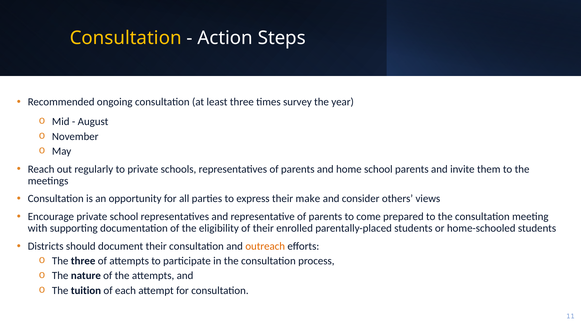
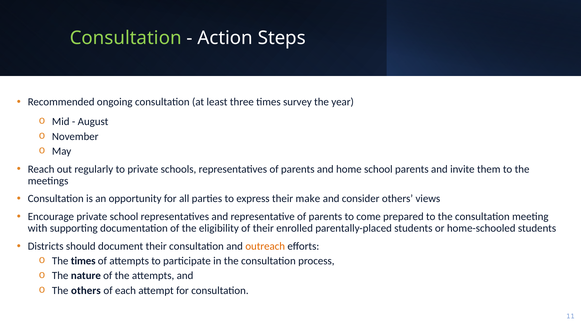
Consultation colour: yellow -> light green (126, 38)
The three: three -> times (83, 261)
The tuition: tuition -> others (86, 290)
